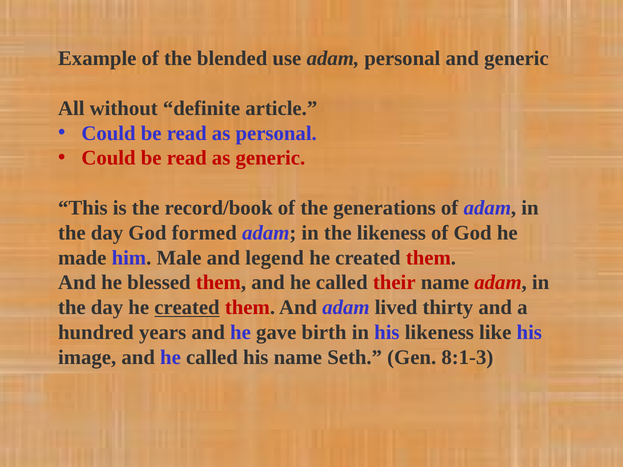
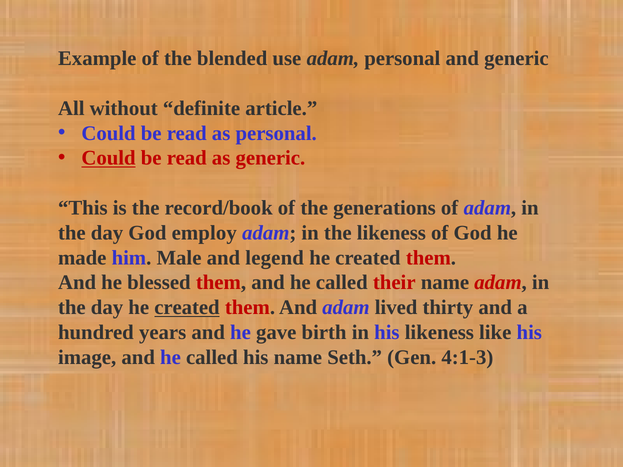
Could underline: none -> present (109, 158)
formed: formed -> employ (204, 233)
8:1-3: 8:1-3 -> 4:1-3 (467, 358)
